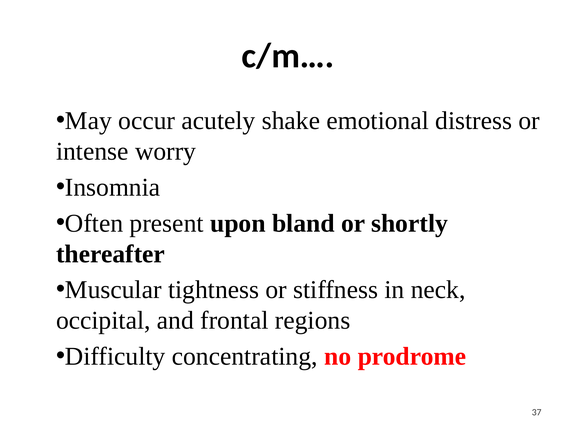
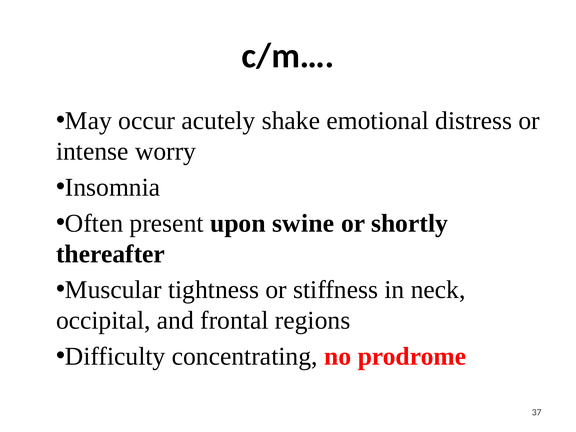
bland: bland -> swine (303, 223)
